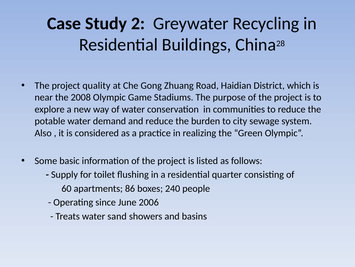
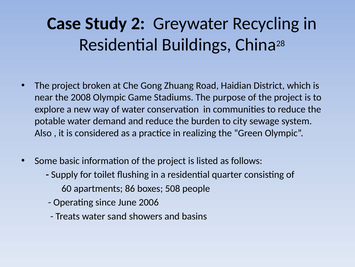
quality: quality -> broken (97, 85)
240: 240 -> 508 (173, 188)
